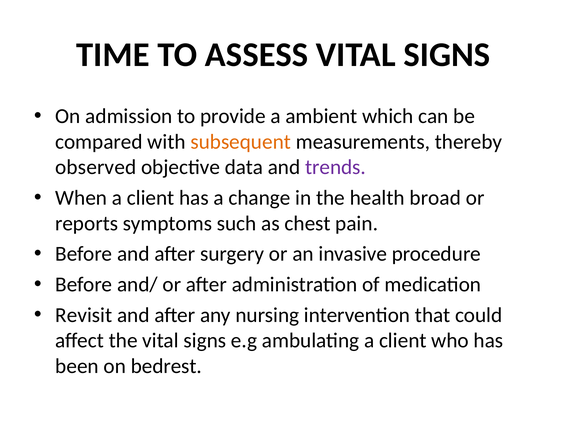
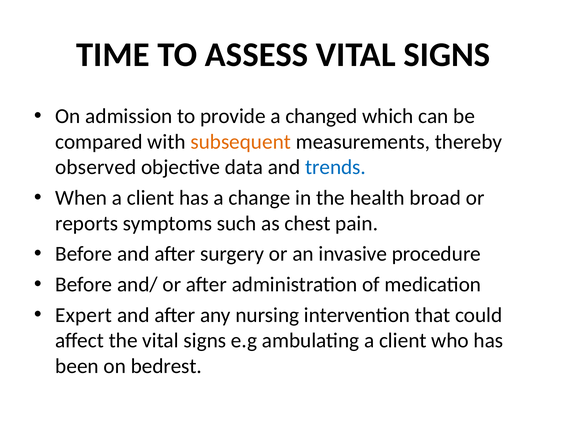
ambient: ambient -> changed (321, 116)
trends colour: purple -> blue (335, 167)
Revisit: Revisit -> Expert (84, 315)
